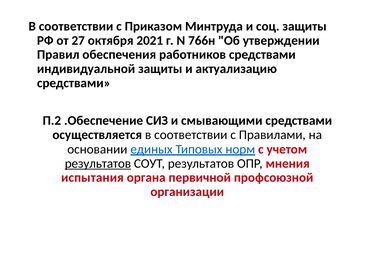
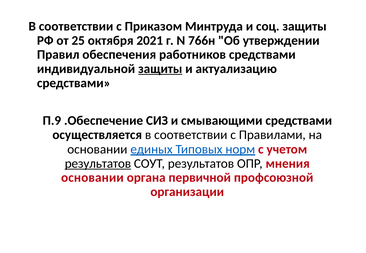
27: 27 -> 25 (78, 41)
защиты underline: none -> present (160, 69)
П.2: П.2 -> П.9 (52, 121)
испытания: испытания -> основании (92, 178)
